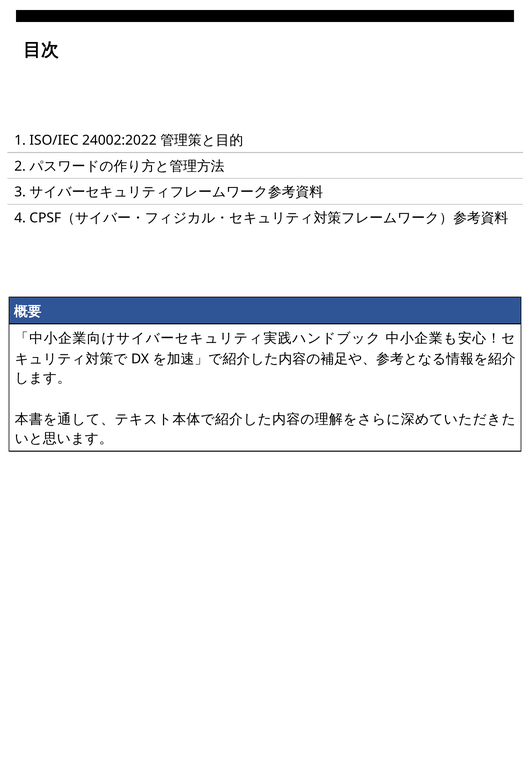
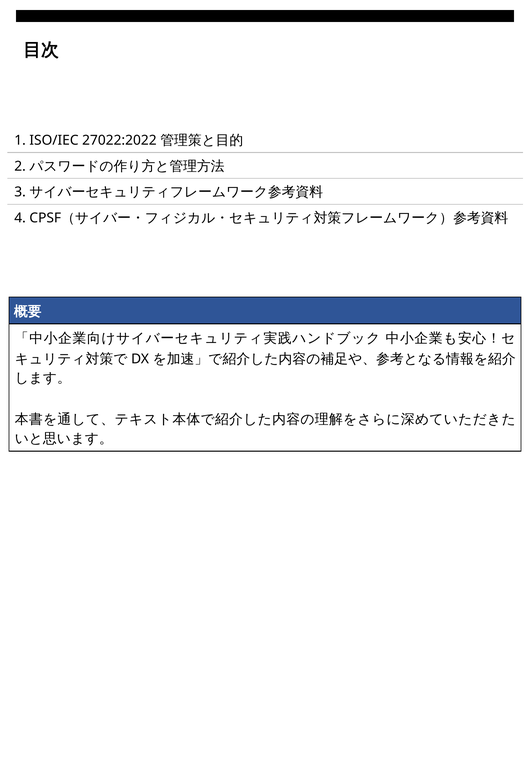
24002:2022: 24002:2022 -> 27022:2022 (119, 140)
